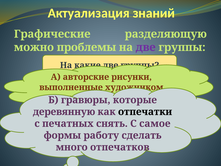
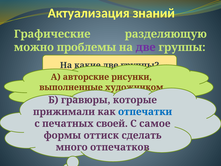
деревянную: деревянную -> прижимали (64, 112)
отпечатки colour: black -> blue (145, 112)
снять: снять -> своей (112, 123)
работу: работу -> оттиск (101, 135)
